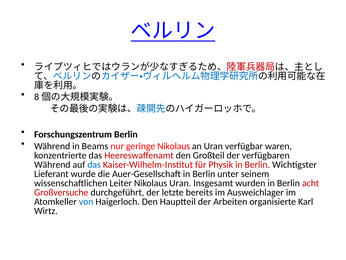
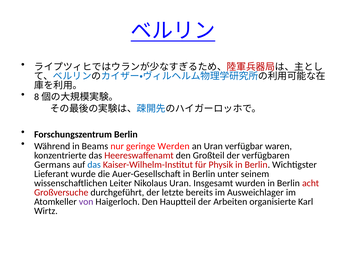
geringe Nikolaus: Nikolaus -> Werden (174, 146)
Während: Während -> Germans (52, 164)
von colour: blue -> purple (86, 201)
